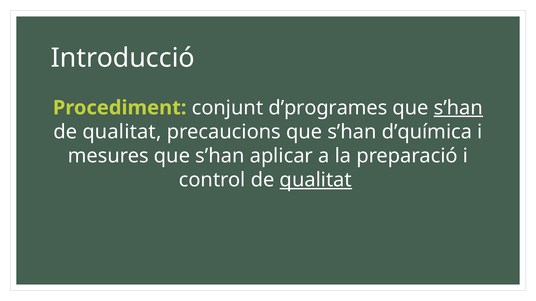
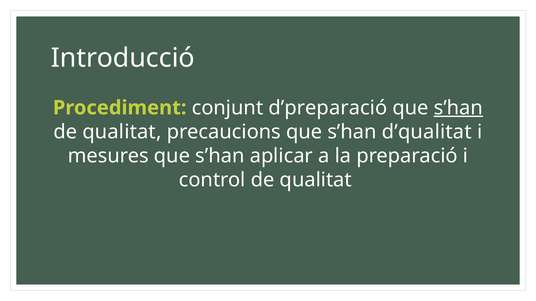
d’programes: d’programes -> d’preparació (328, 108)
d’química: d’química -> d’qualitat (427, 132)
qualitat underline: present -> none (316, 180)
